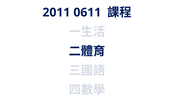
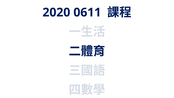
2011: 2011 -> 2020 (56, 12)
